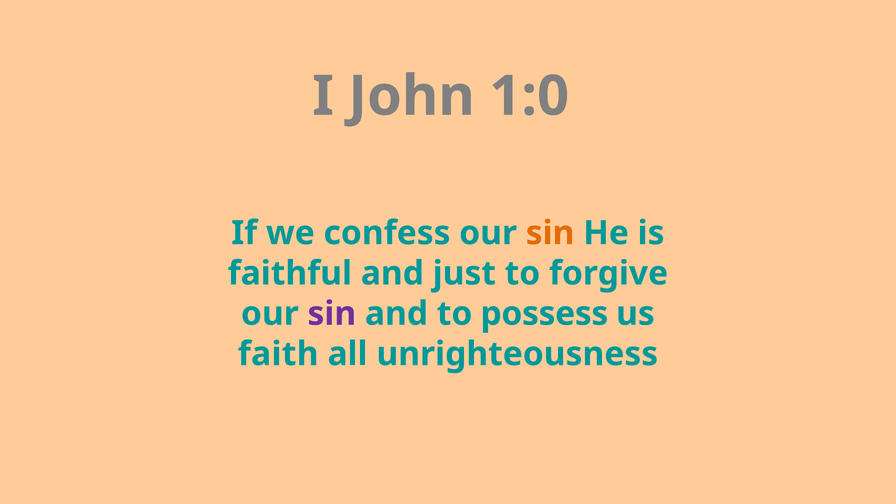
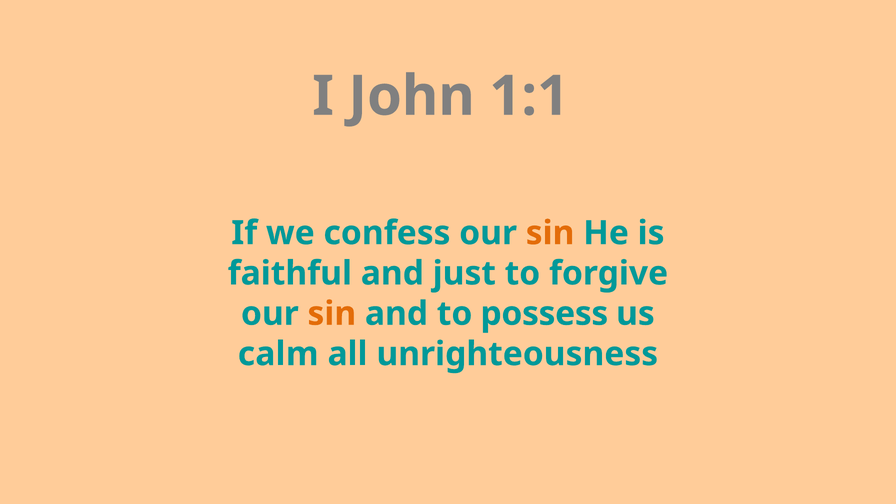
1:0: 1:0 -> 1:1 (529, 96)
sin colour: purple -> orange (332, 314)
faith: faith -> calm (278, 354)
